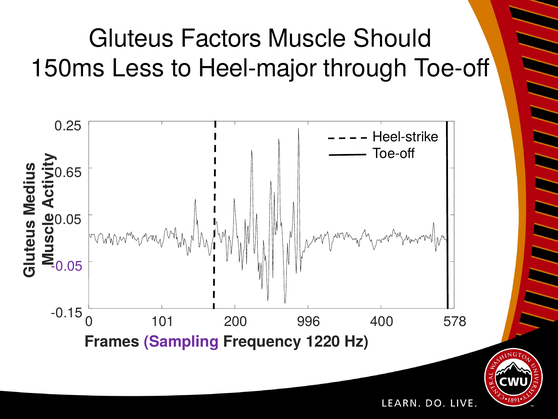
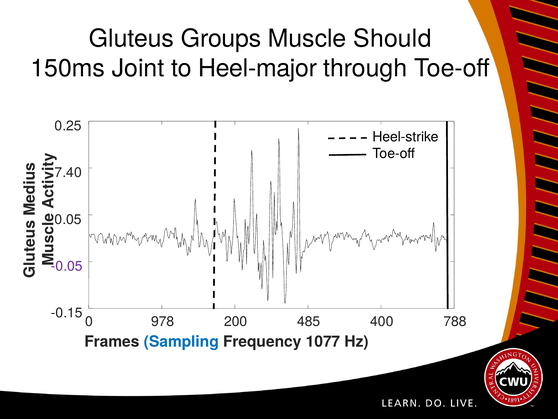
Factors: Factors -> Groups (221, 38)
Less: Less -> Joint (138, 68)
0.65: 0.65 -> 7.40 (68, 172)
101: 101 -> 978 (163, 321)
996: 996 -> 485 (309, 321)
578: 578 -> 788 (455, 321)
Sampling colour: purple -> blue (181, 341)
1220: 1220 -> 1077 (323, 341)
